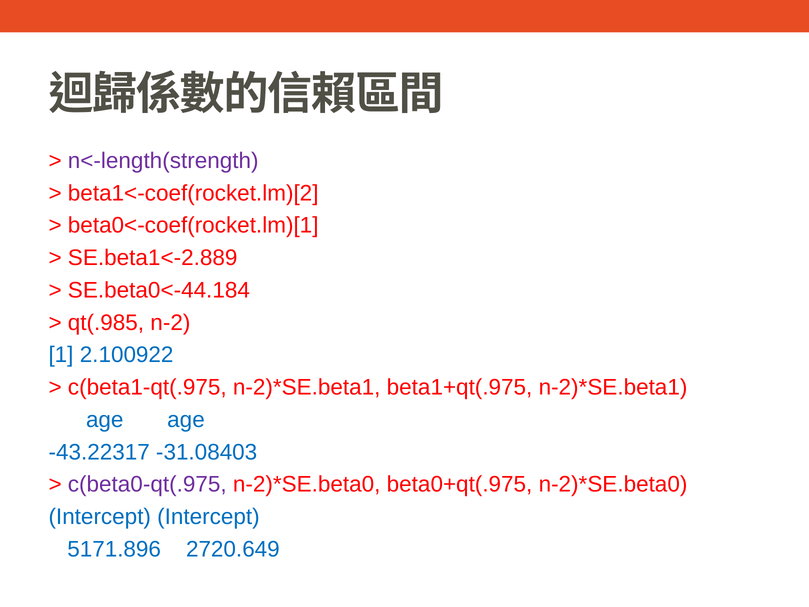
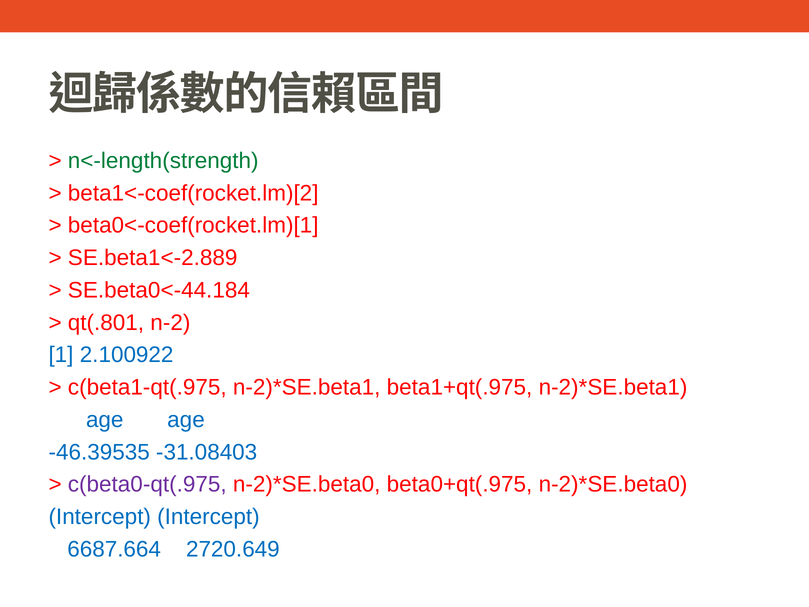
n<-length(strength colour: purple -> green (163, 161)
qt(.985: qt(.985 -> qt(.801 (106, 322)
-43.22317: -43.22317 -> -46.39535 (99, 452)
5171.896: 5171.896 -> 6687.664 (114, 549)
